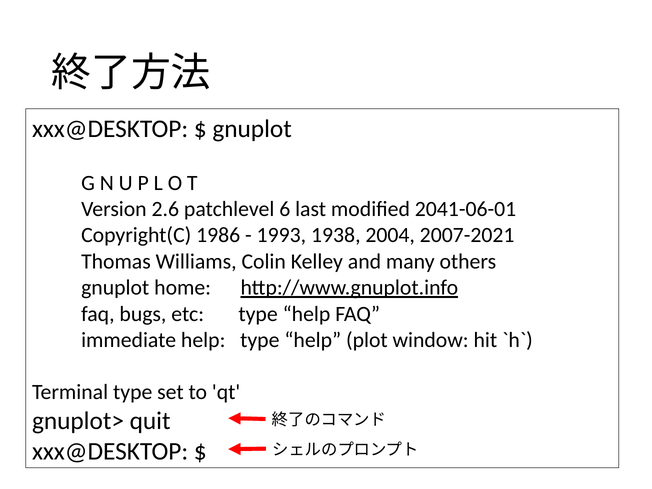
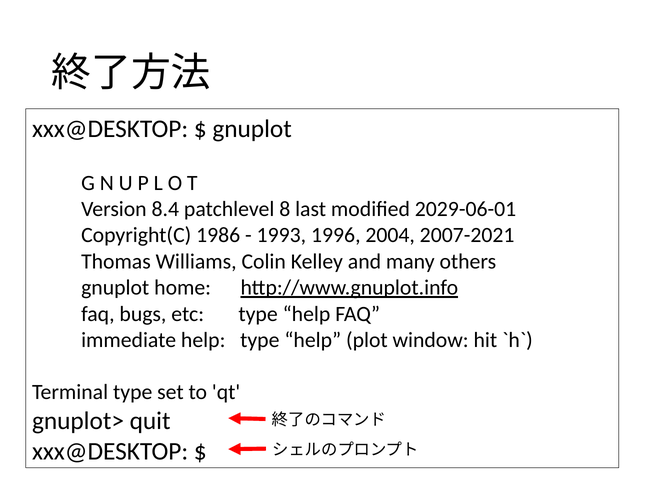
2.6: 2.6 -> 8.4 (165, 209)
6: 6 -> 8 (285, 209)
2041-06-01: 2041-06-01 -> 2029-06-01 (466, 209)
1938: 1938 -> 1996 (336, 235)
